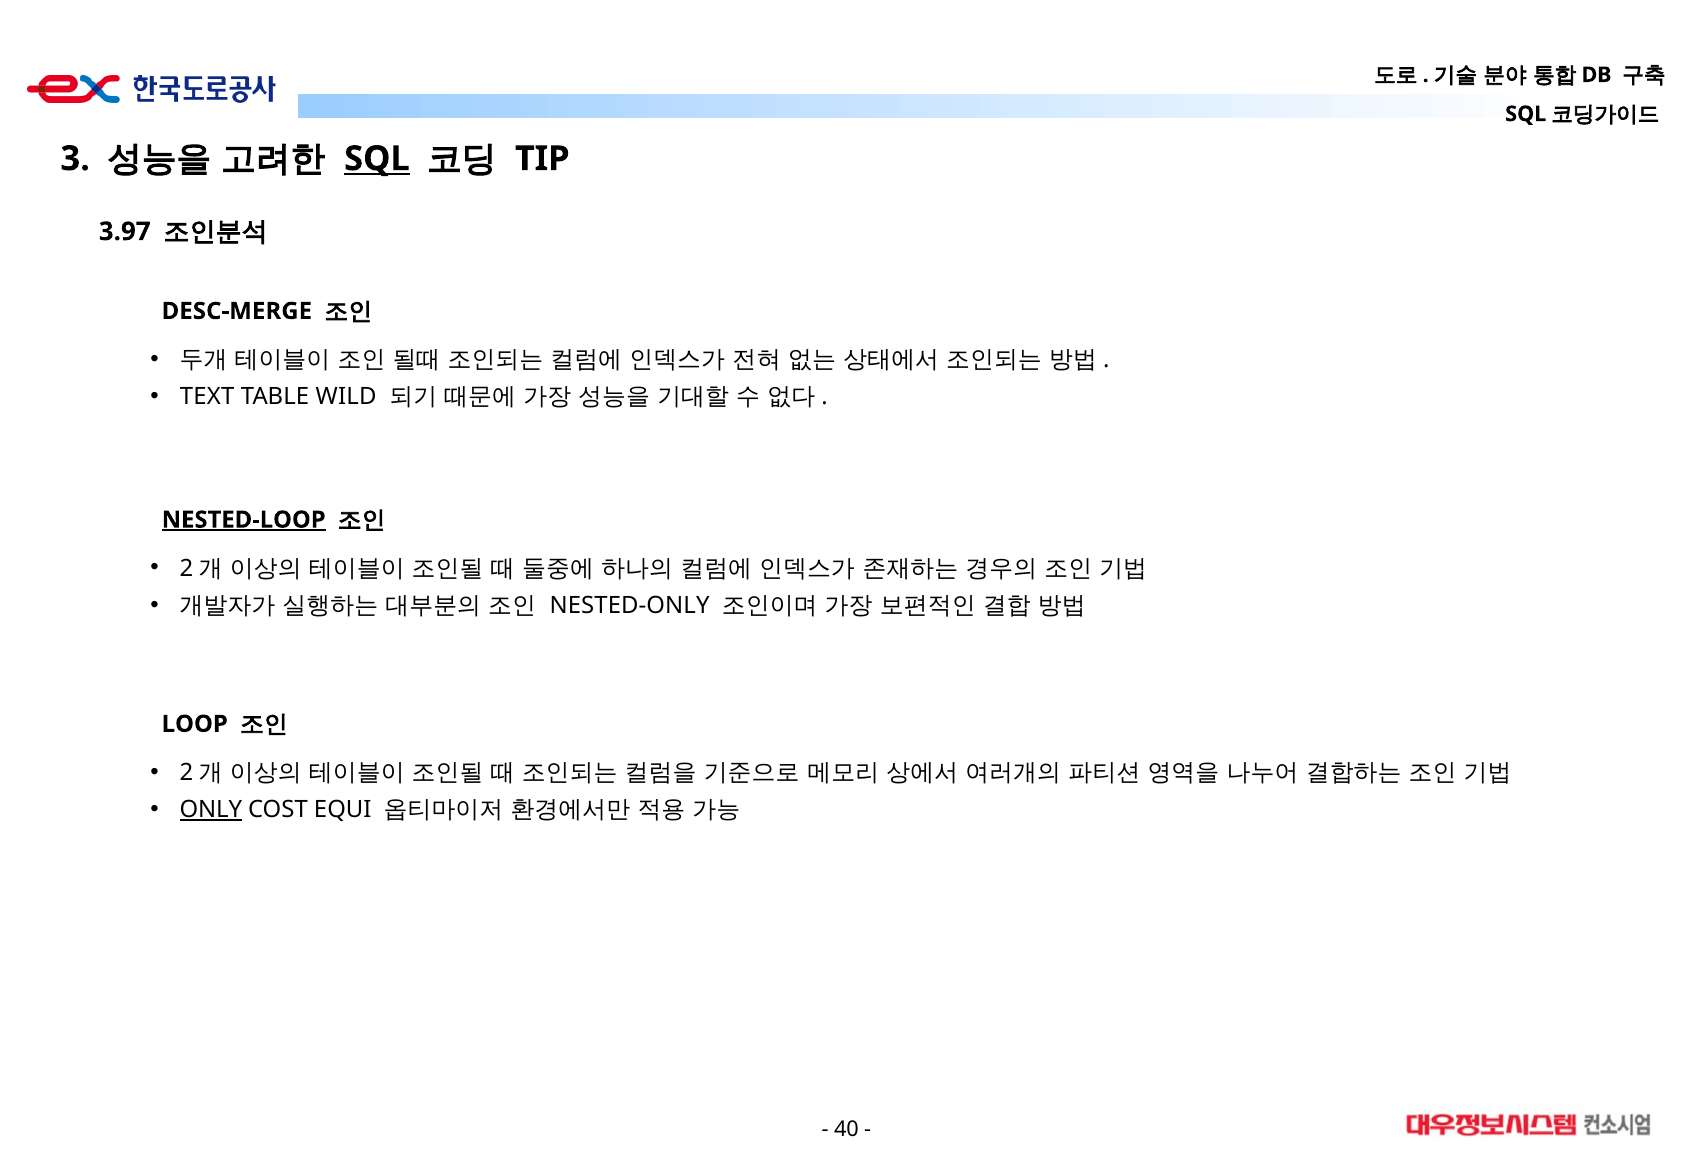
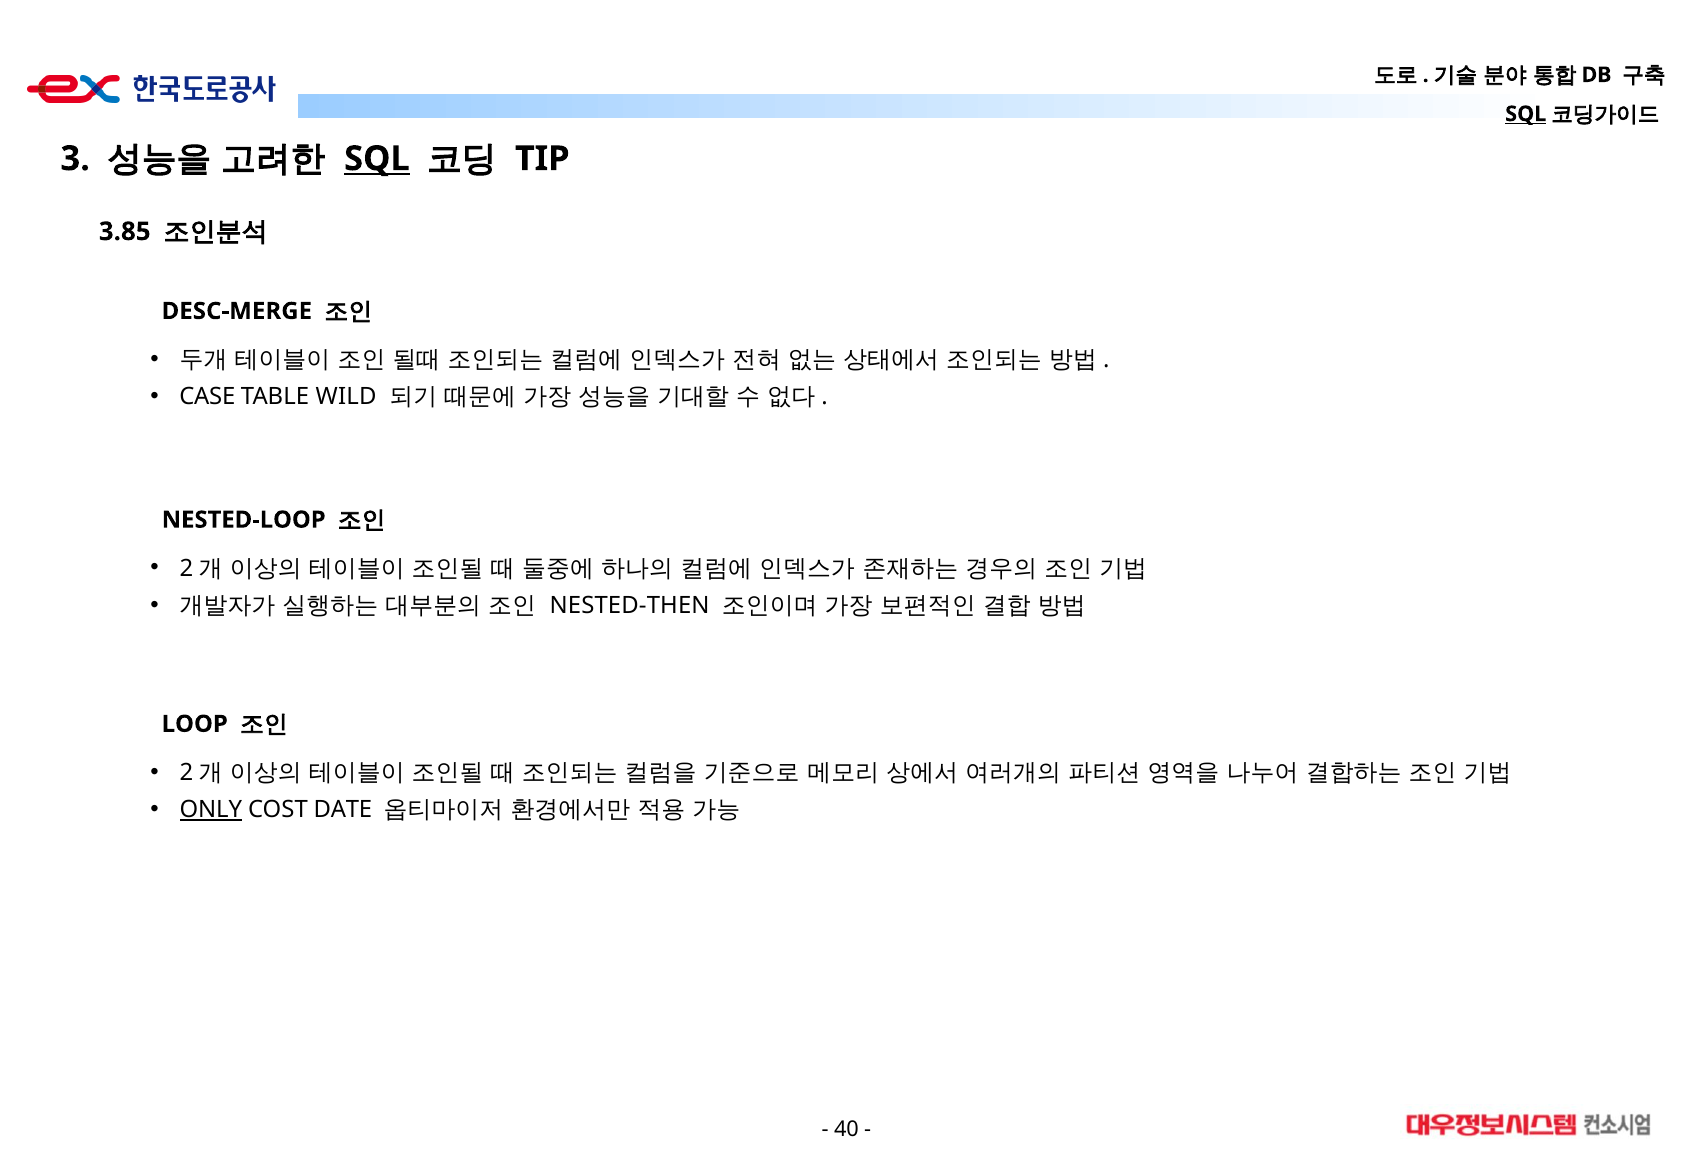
SQL underline: none -> present (1526, 114)
3.97: 3.97 -> 3.85 (125, 232)
TEXT: TEXT -> CASE (207, 397)
NESTED-LOOP underline: present -> none (244, 520)
NESTED-ONLY: NESTED-ONLY -> NESTED-THEN (630, 606)
EQUI: EQUI -> DATE (343, 810)
